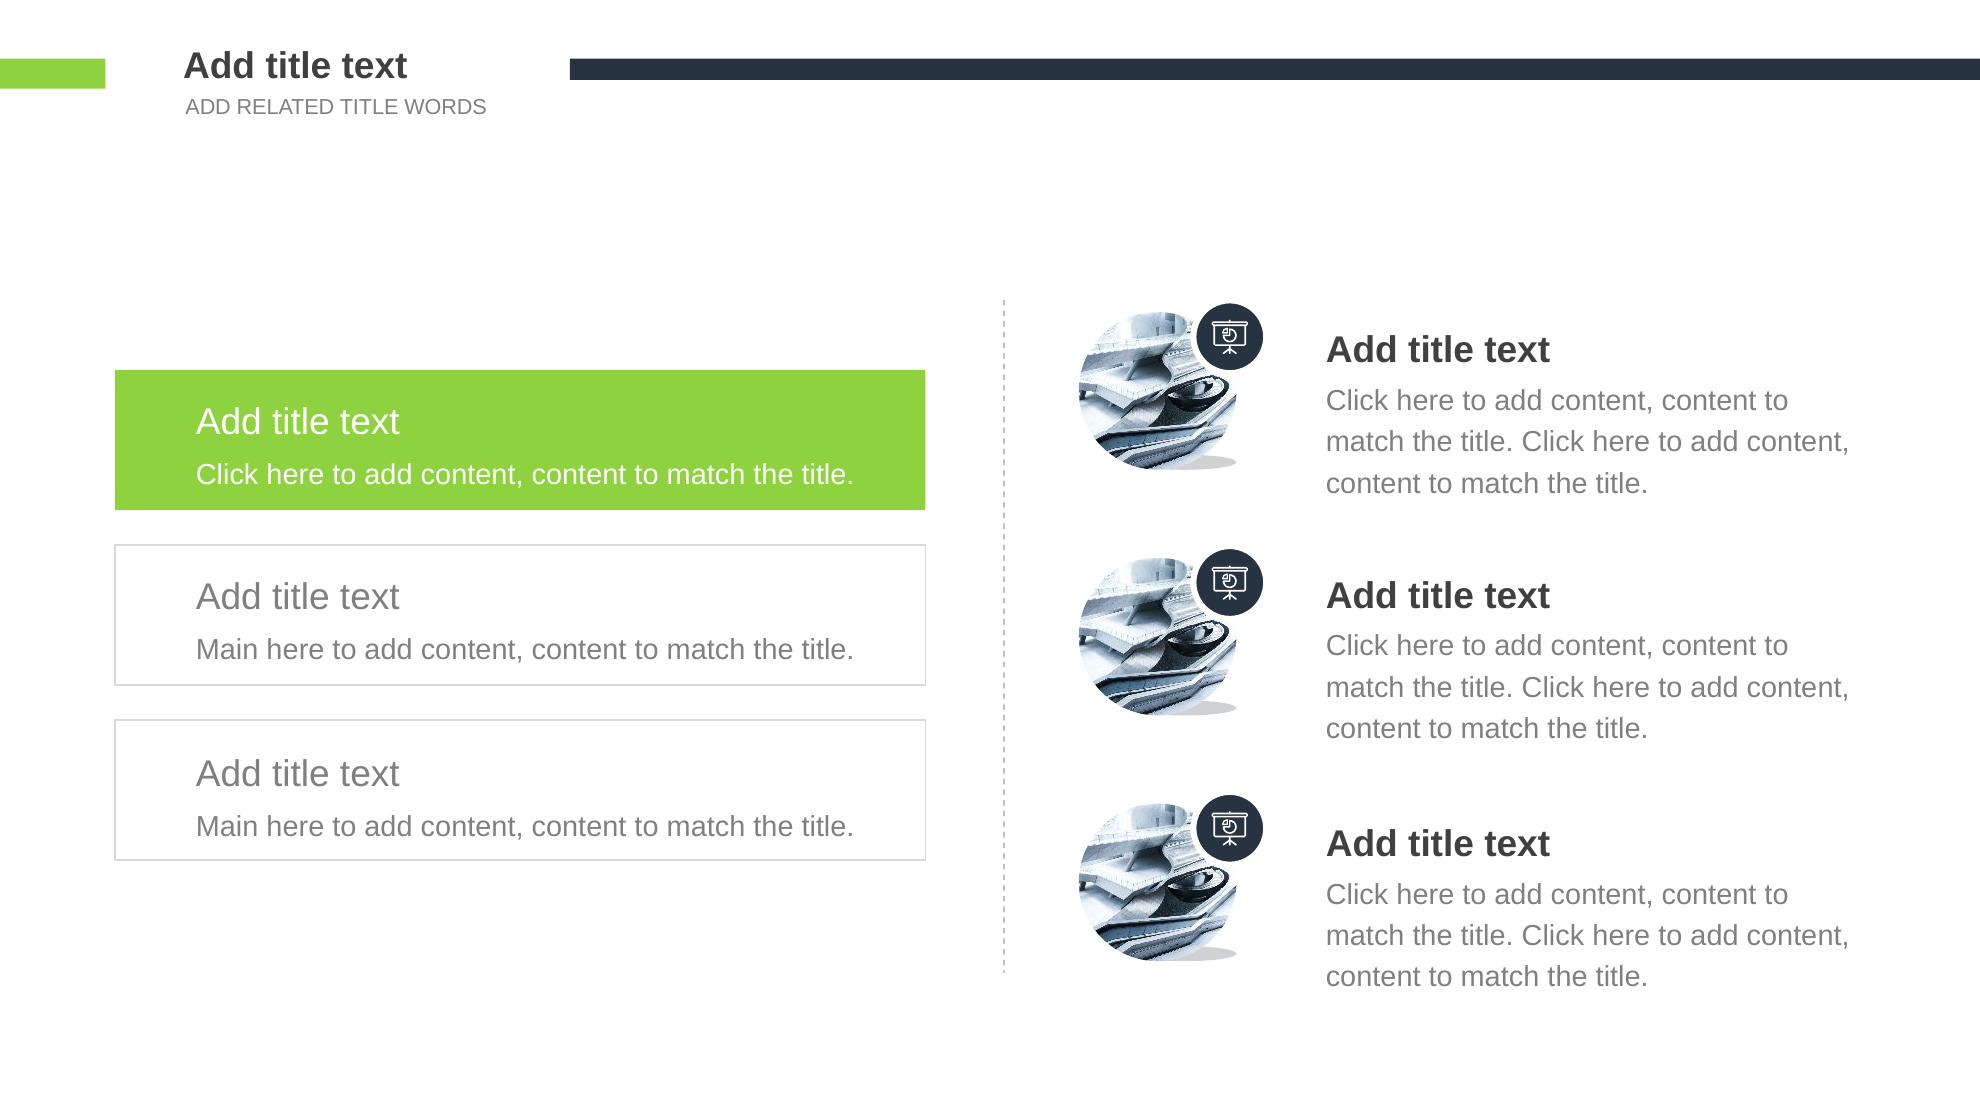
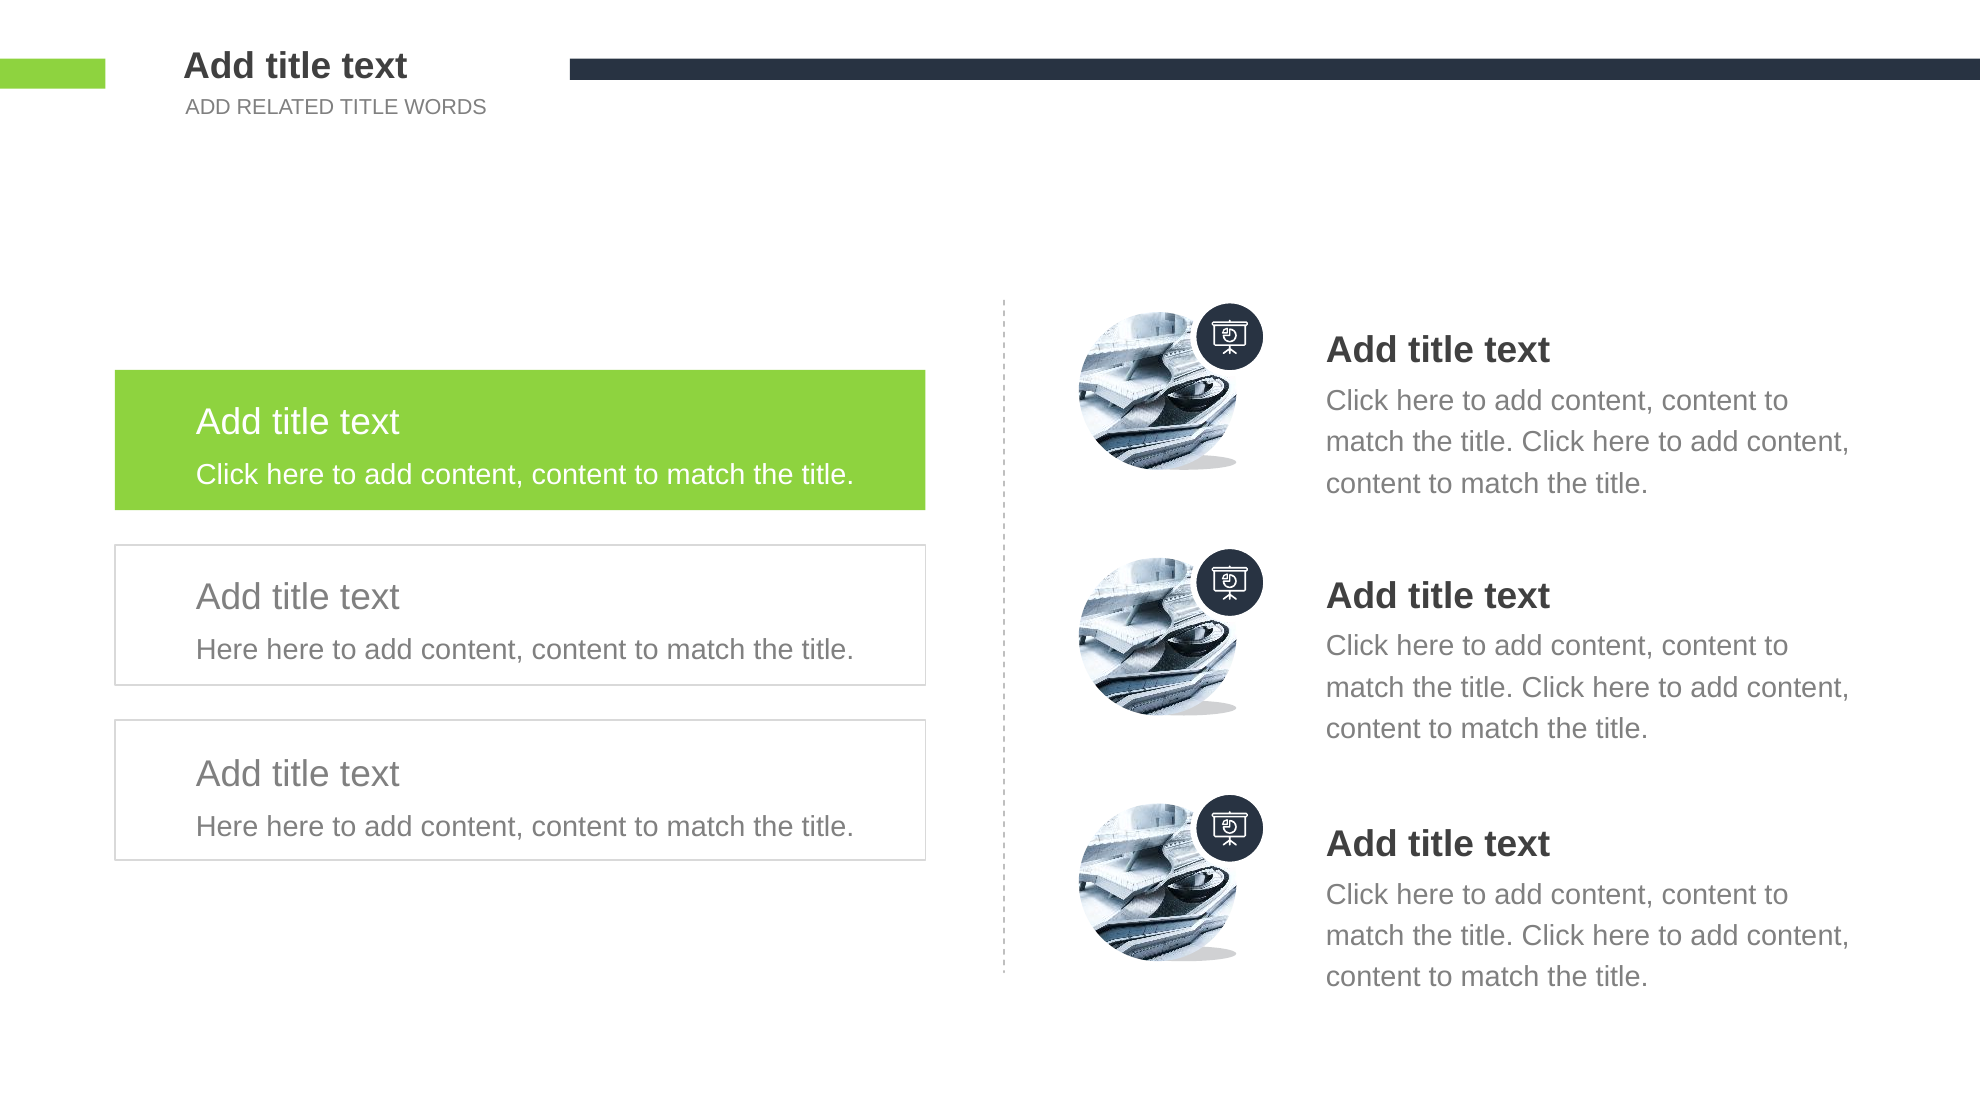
Main: Main -> Here (227, 650)
Main: Main -> Here (227, 827)
